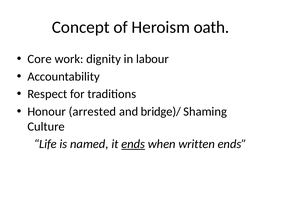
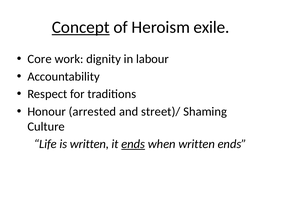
Concept underline: none -> present (81, 27)
oath: oath -> exile (211, 27)
bridge)/: bridge)/ -> street)/ (161, 111)
is named: named -> written (89, 144)
